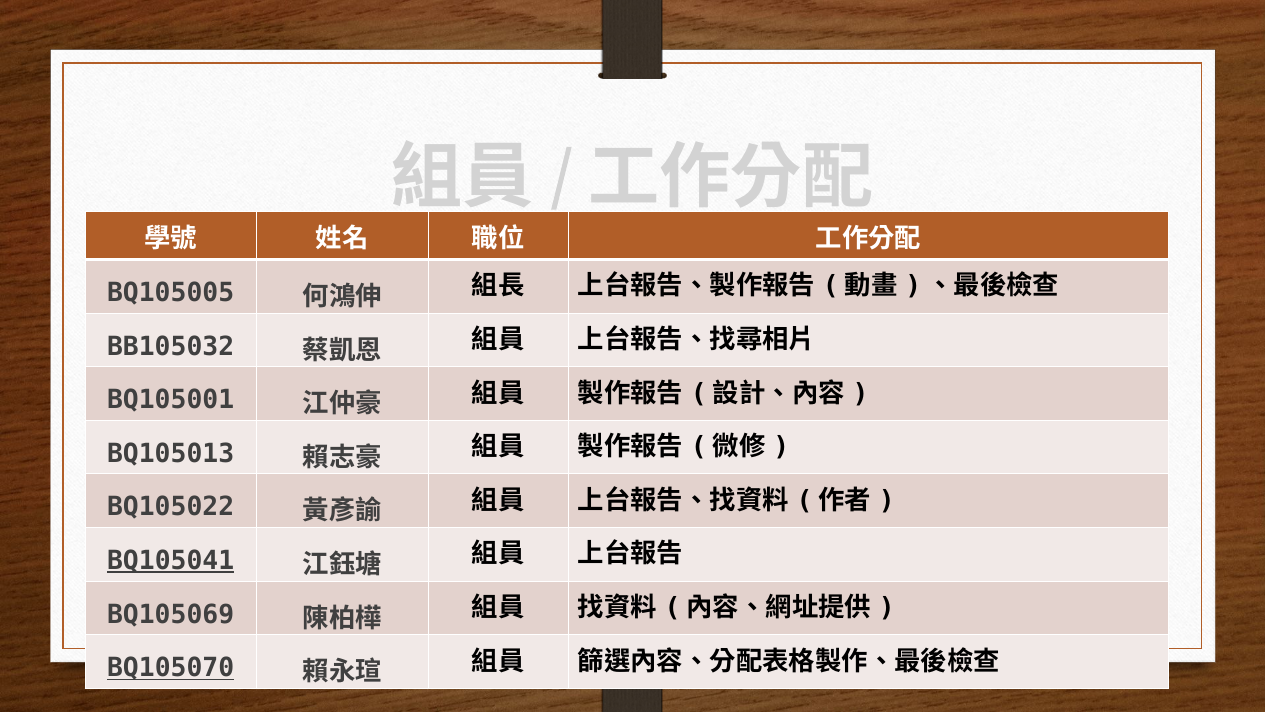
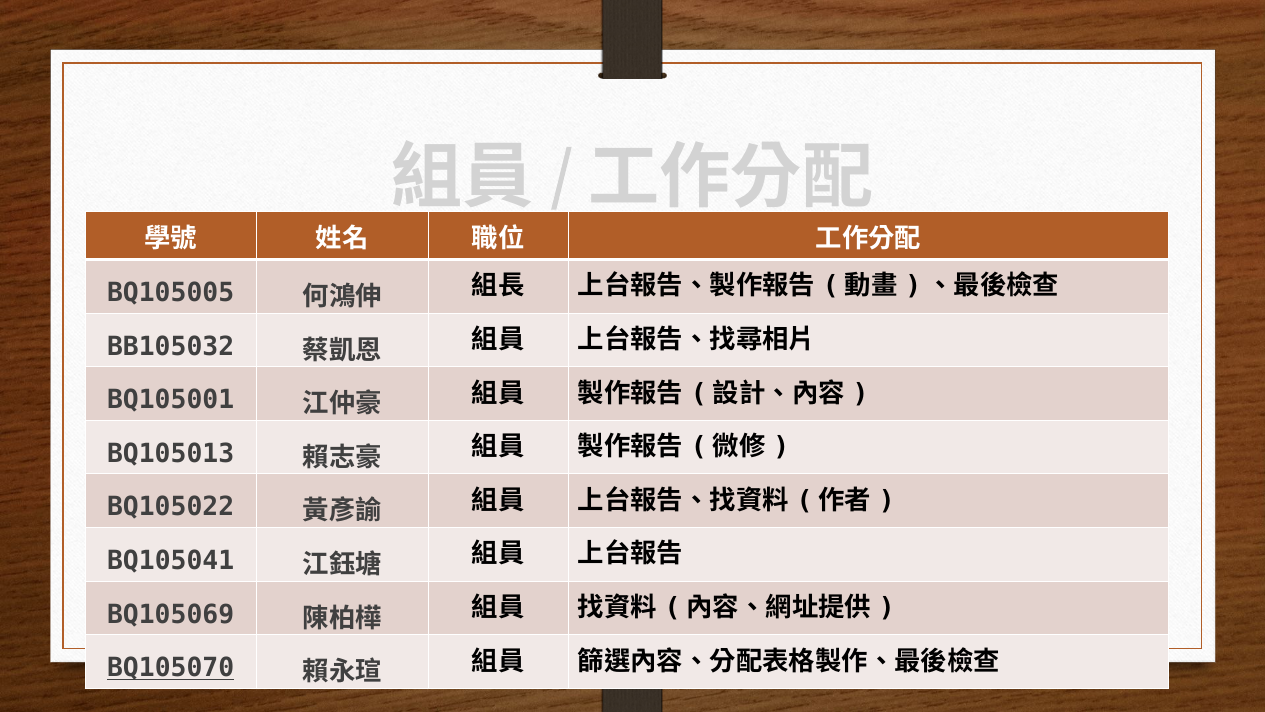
BQ105041 underline: present -> none (171, 561)
